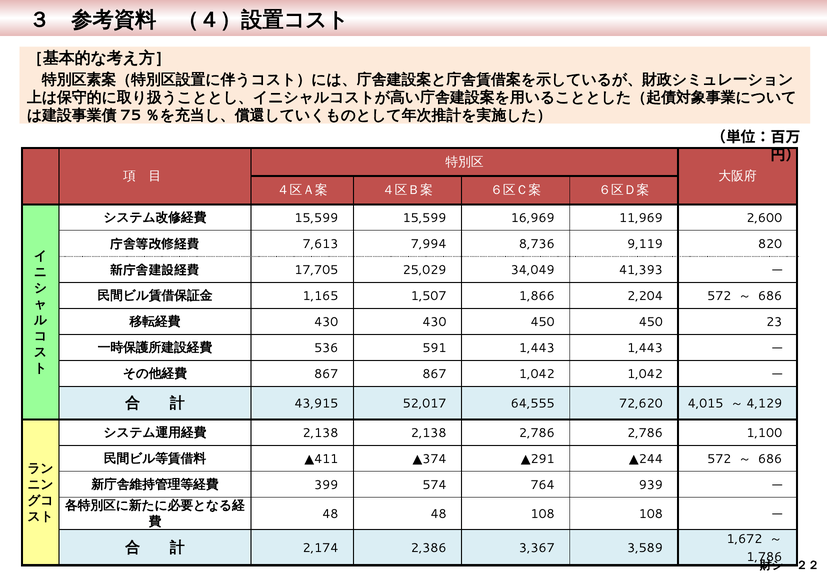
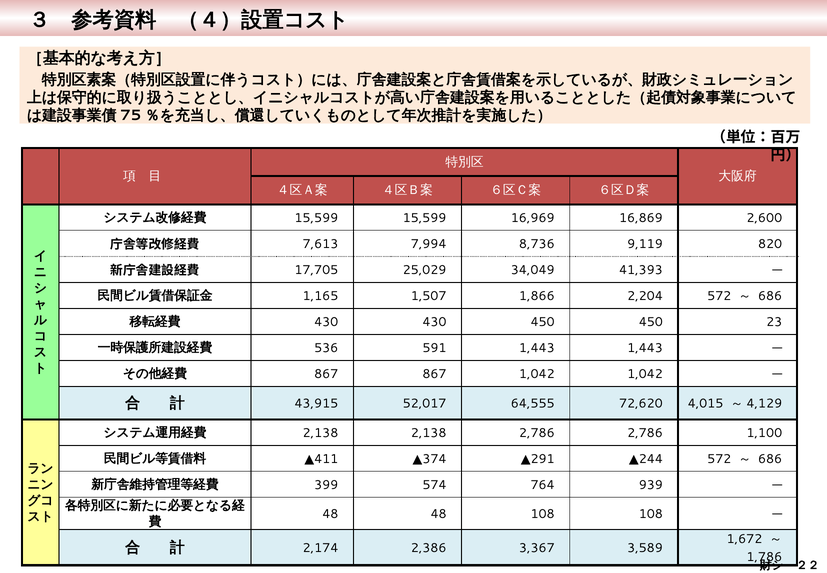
11,969: 11,969 -> 16,869 (641, 218)
